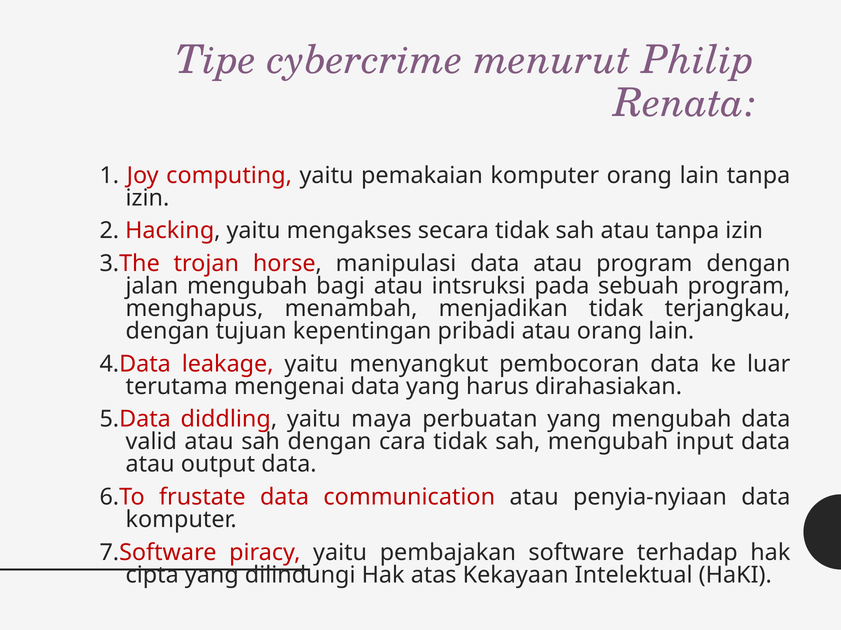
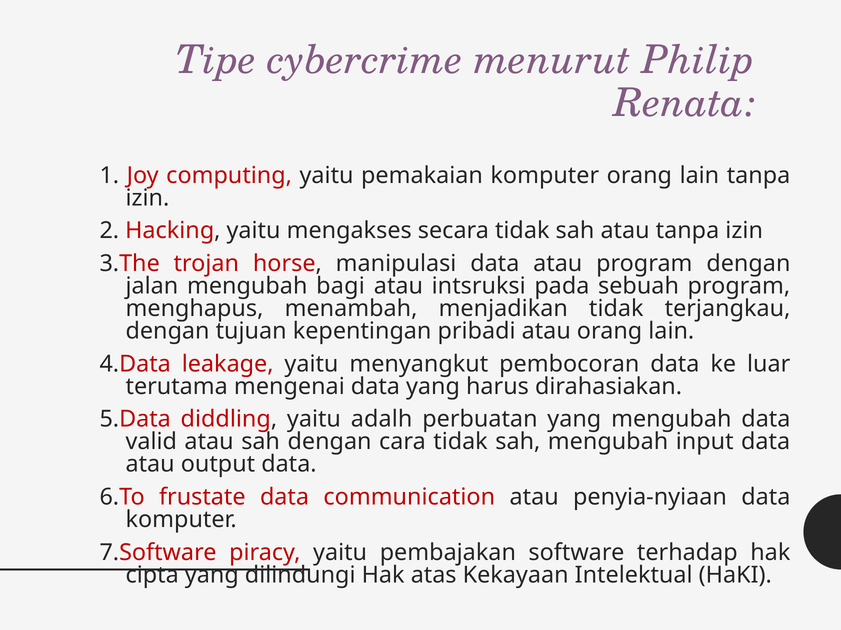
maya: maya -> adalh (382, 420)
